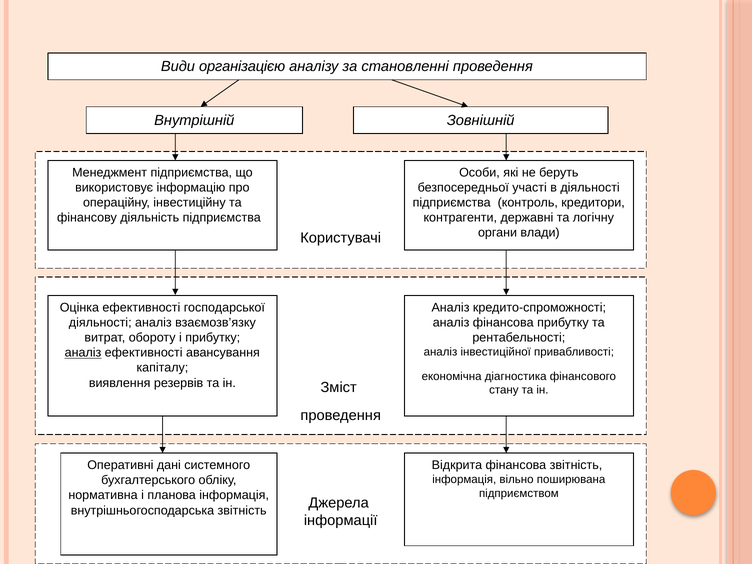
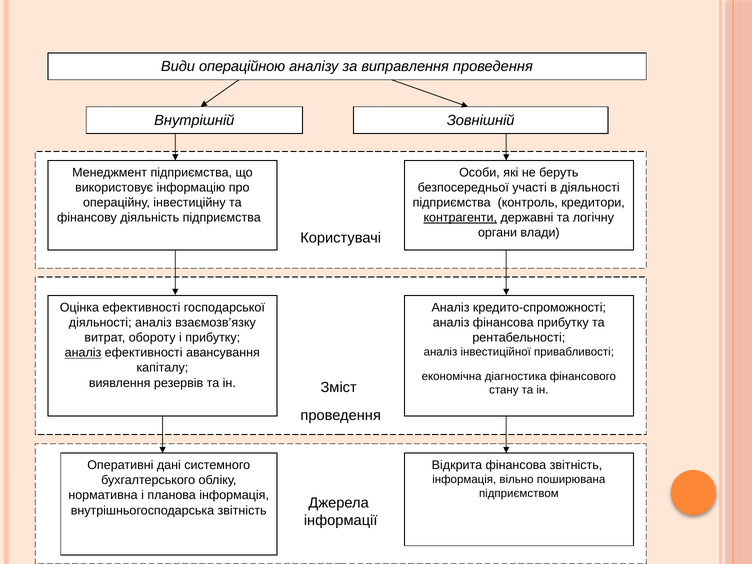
організацією: організацією -> операційною (242, 66)
становленні: становленні -> виправлення (405, 66)
контрагенти underline: none -> present (460, 218)
